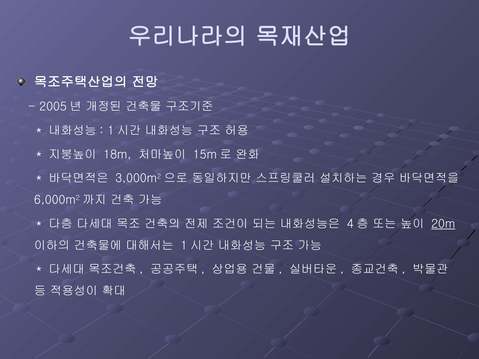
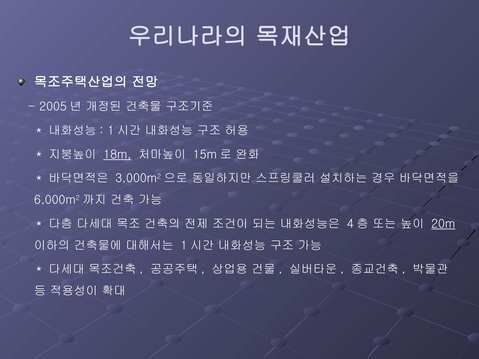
18m underline: none -> present (117, 155)
